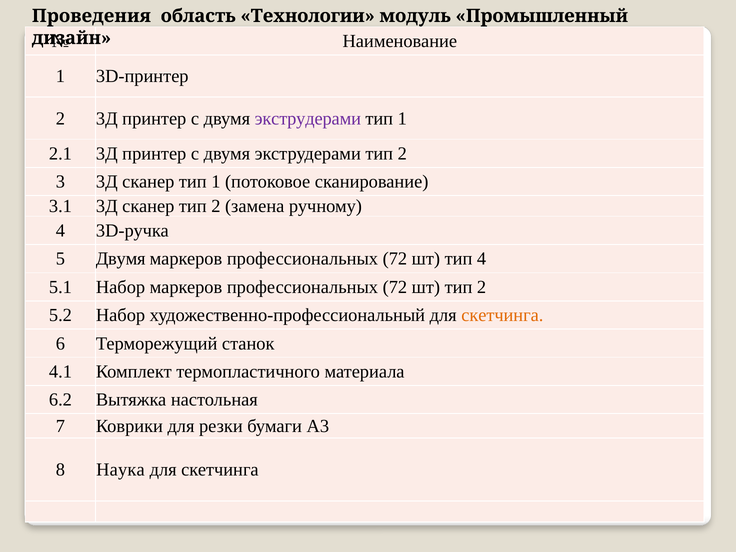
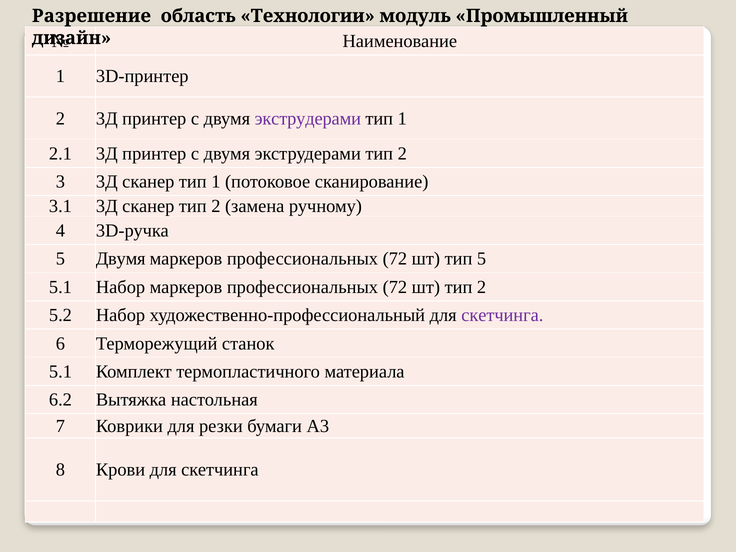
Проведения: Проведения -> Разрешение (91, 16)
тип 4: 4 -> 5 (482, 259)
скетчинга colour: orange -> purple (502, 315)
4.1: 4.1 -> 5.1 (60, 372)
Наука: Наука -> Крови (121, 470)
